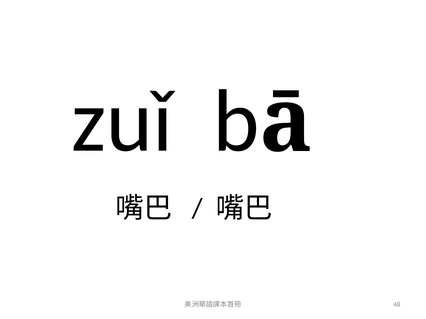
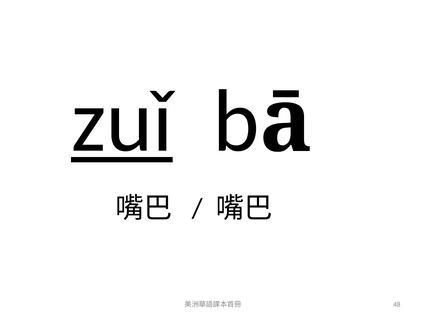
zuǐ underline: none -> present (122, 122)
